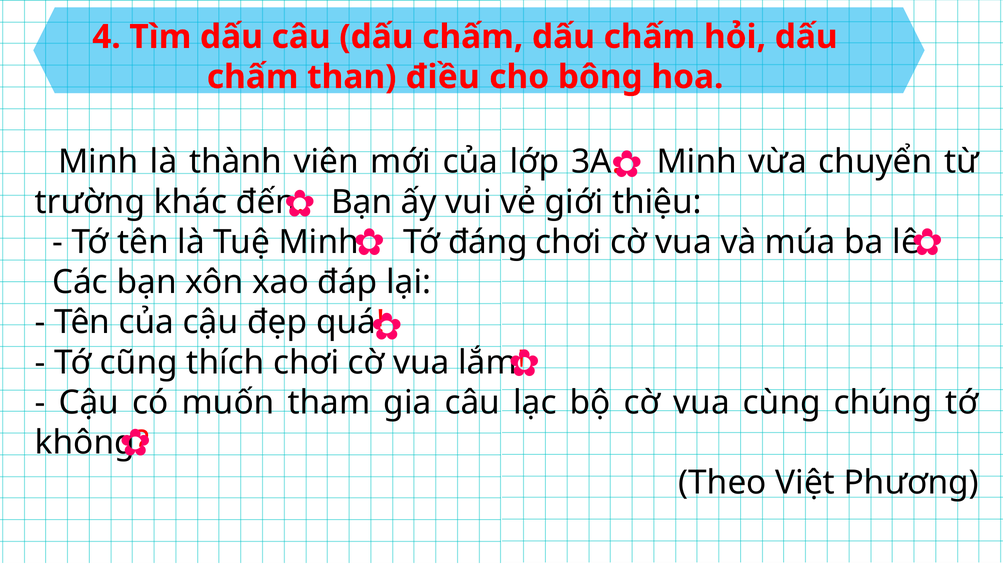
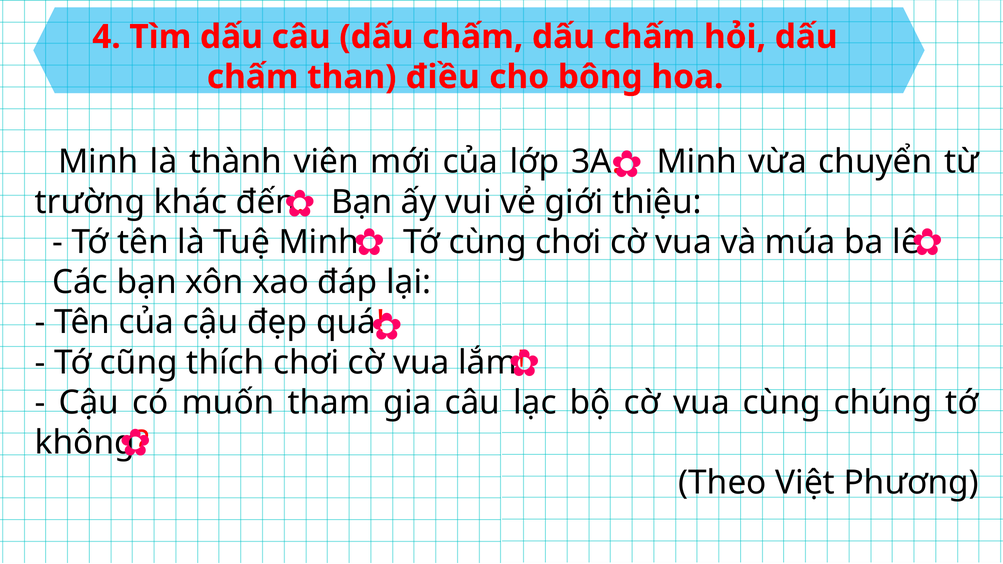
Tớ đáng: đáng -> cùng (488, 242)
